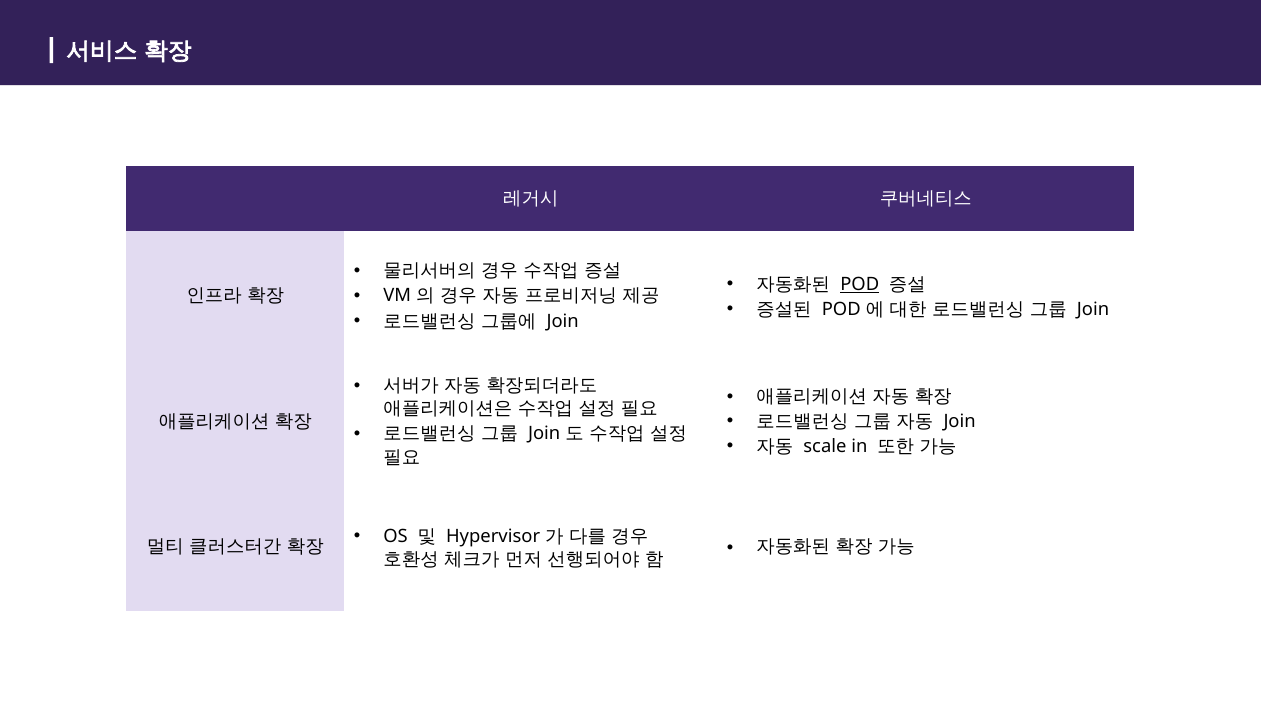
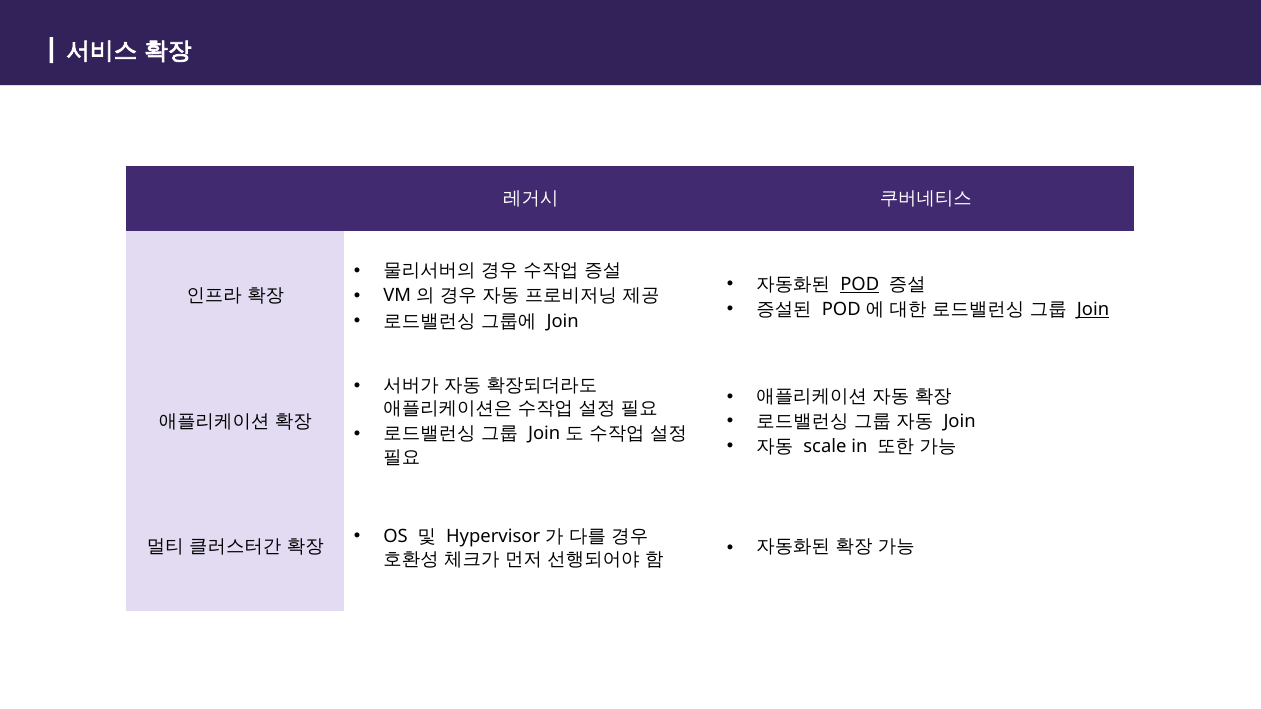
Join underline: none -> present (1093, 309)
